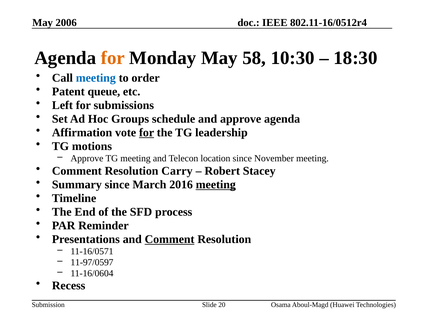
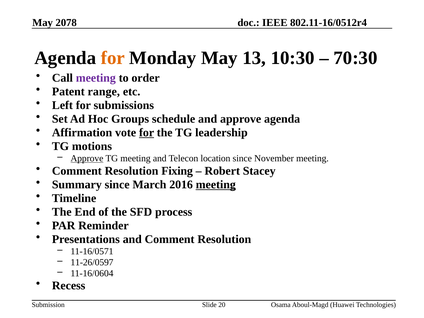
2006: 2006 -> 2078 (66, 23)
58: 58 -> 13 (254, 58)
18:30: 18:30 -> 70:30 (355, 58)
meeting colour: blue -> purple (96, 78)
queue: queue -> range (104, 92)
Approve underline: none -> present (87, 158)
Carry: Carry -> Fixing (177, 171)
Comment underline: present -> none (170, 239)
11-97/0597: 11-97/0597 -> 11-26/0597 (92, 262)
